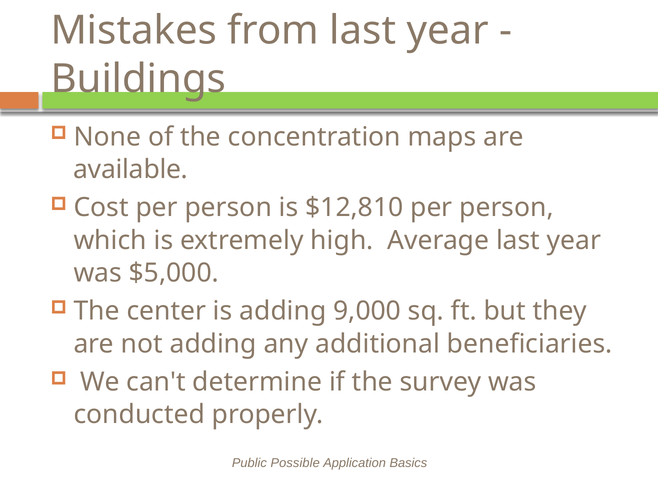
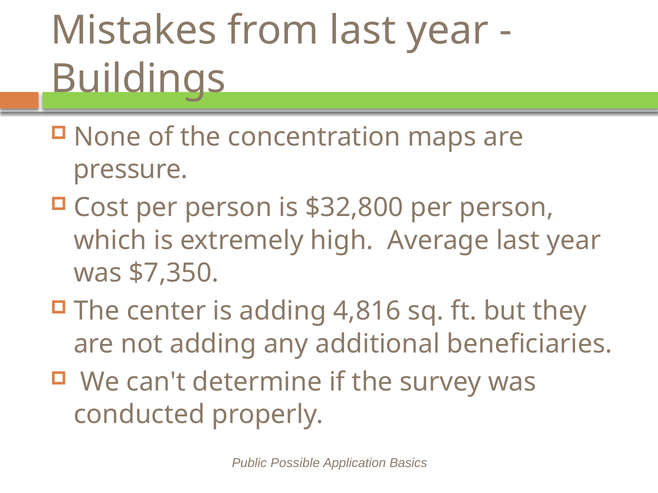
available: available -> pressure (131, 170)
$12,810: $12,810 -> $32,800 (354, 208)
$5,000: $5,000 -> $7,350 (174, 273)
9,000: 9,000 -> 4,816 (367, 312)
